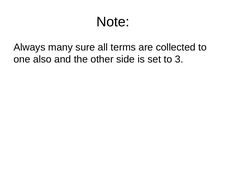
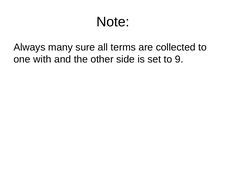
also: also -> with (42, 59)
3: 3 -> 9 (179, 59)
